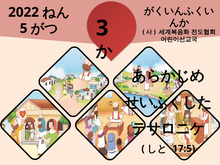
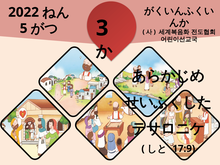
17:5: 17:5 -> 17:9 (184, 149)
